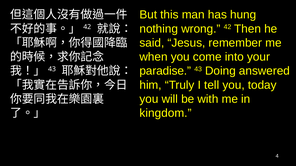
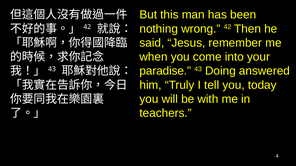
hung: hung -> been (243, 15)
kingdom: kingdom -> teachers (166, 113)
